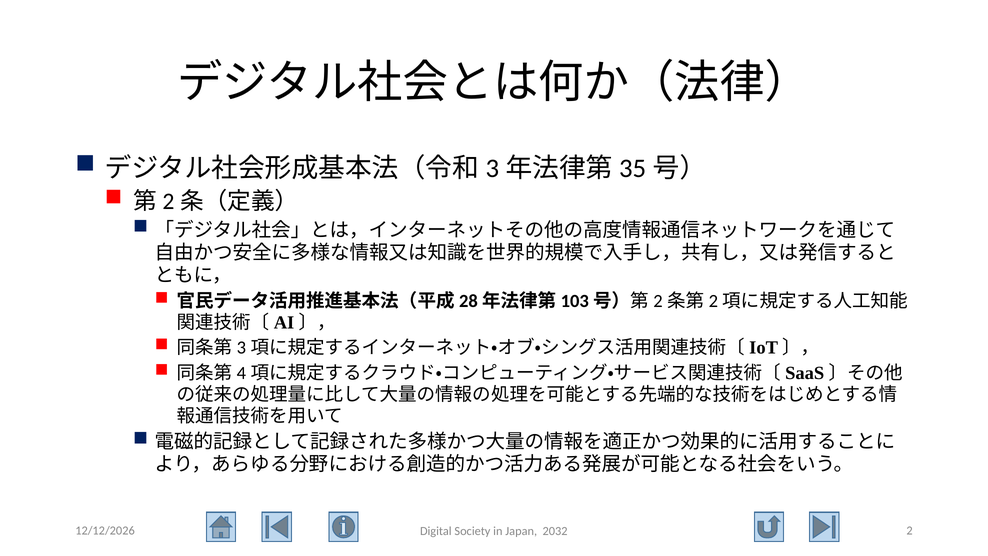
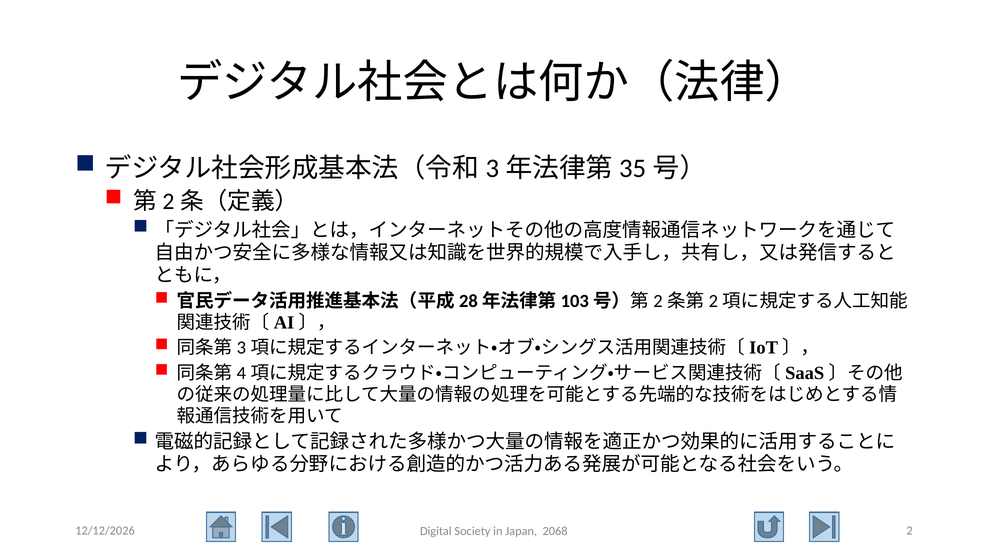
2032: 2032 -> 2068 (555, 531)
